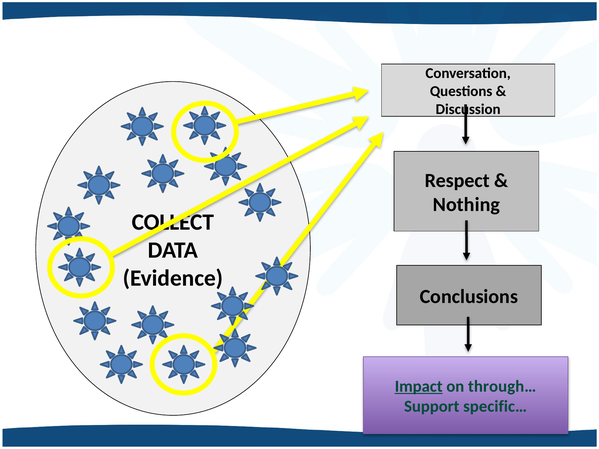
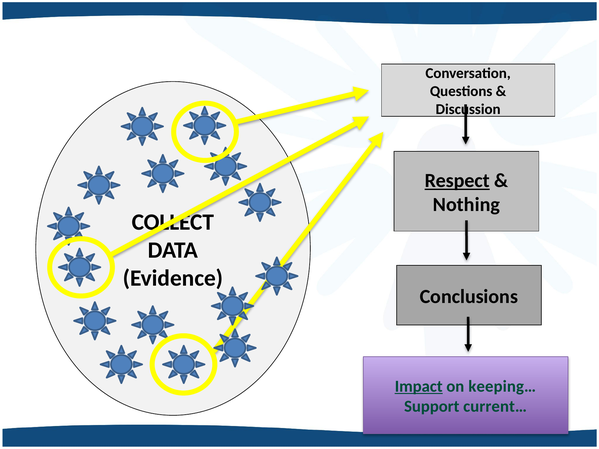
Respect underline: none -> present (457, 181)
through…: through… -> keeping… (502, 387)
specific…: specific… -> current… (495, 407)
